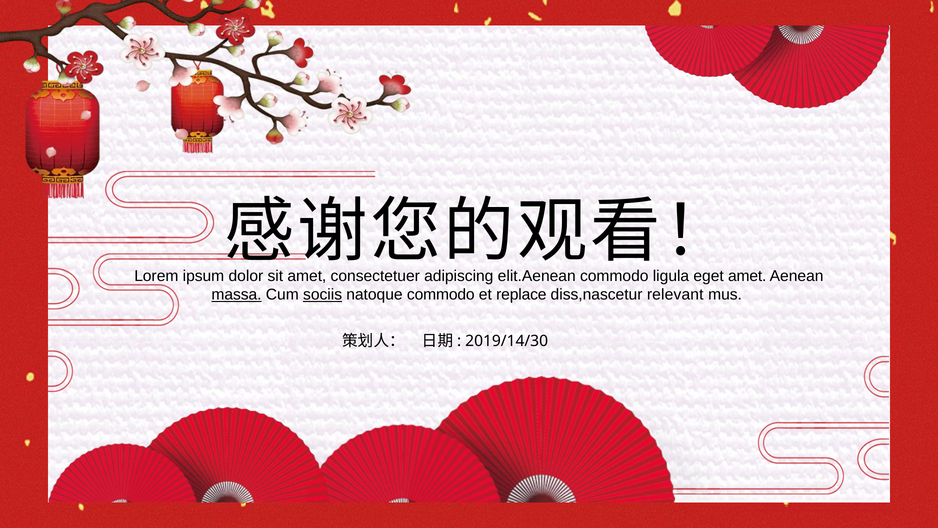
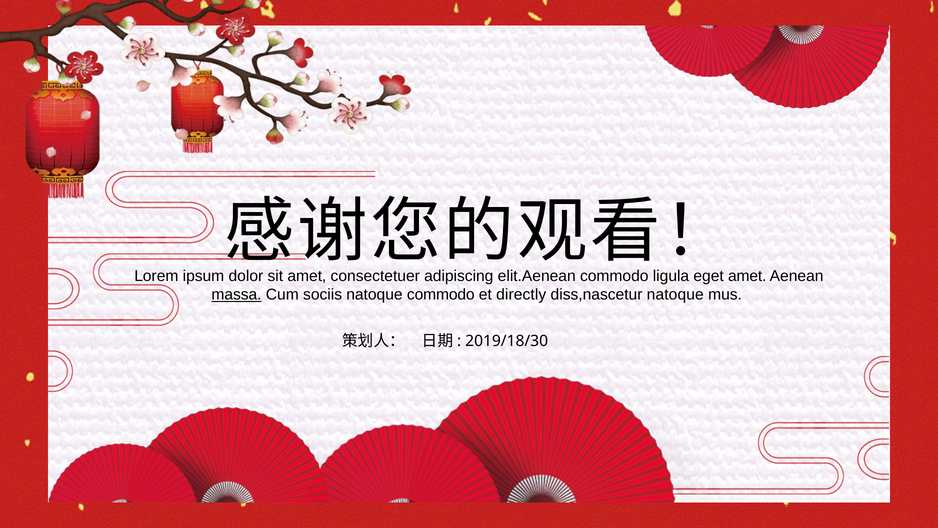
sociis underline: present -> none (323, 295)
replace: replace -> directly (521, 295)
diss,nascetur relevant: relevant -> natoque (675, 295)
2019/14/30: 2019/14/30 -> 2019/18/30 (507, 341)
